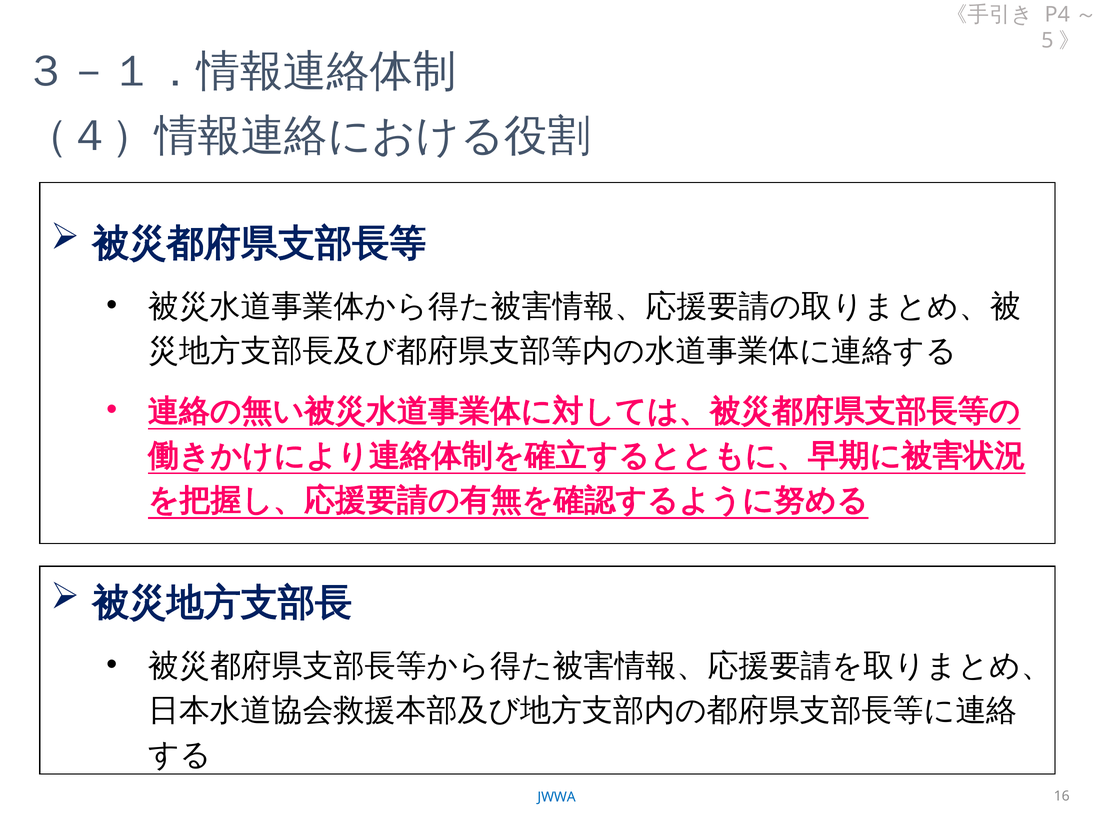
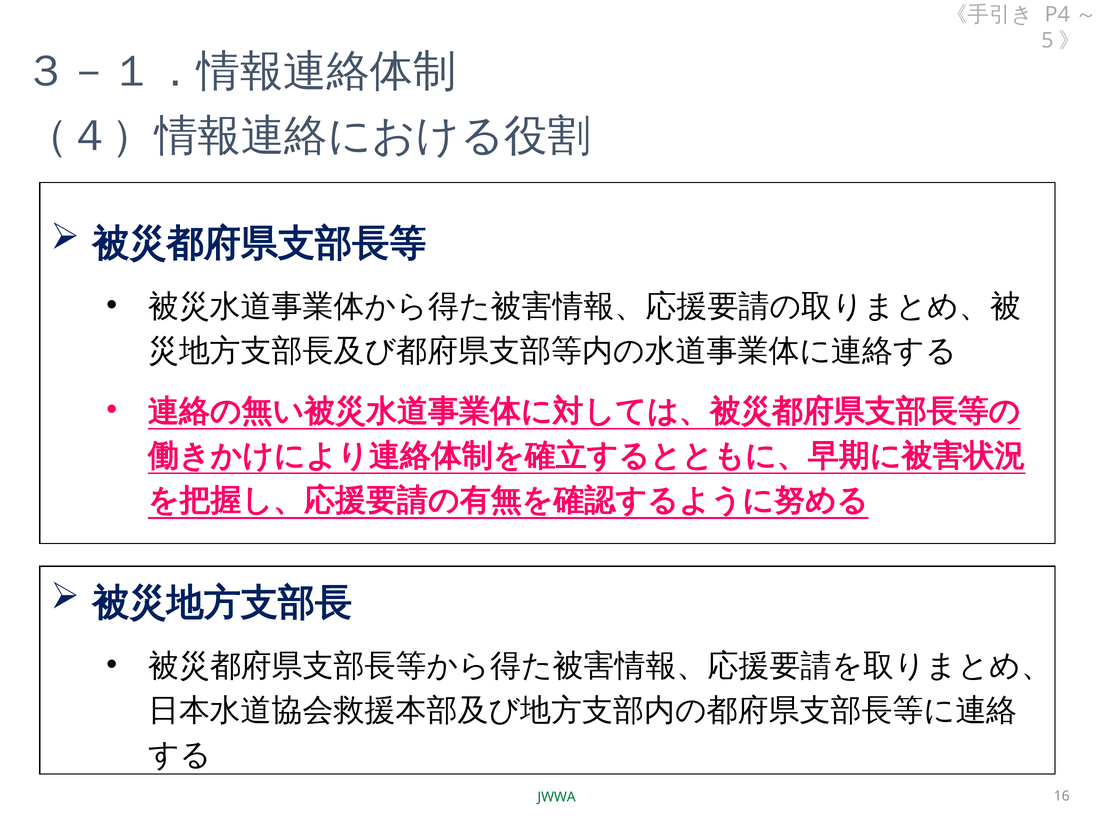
JWWA colour: blue -> green (557, 797)
